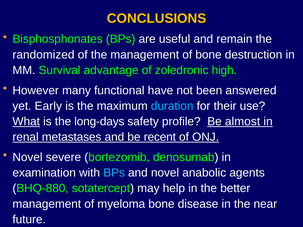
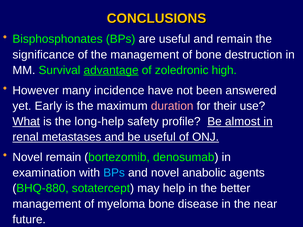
randomized: randomized -> significance (43, 55)
advantage underline: none -> present (111, 70)
functional: functional -> incidence (119, 91)
duration colour: light blue -> pink (172, 106)
long-days: long-days -> long-help (99, 122)
be recent: recent -> useful (160, 137)
Novel severe: severe -> remain (63, 157)
